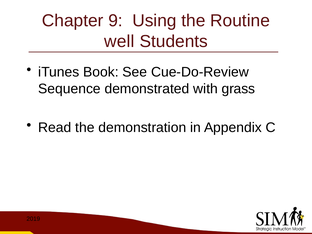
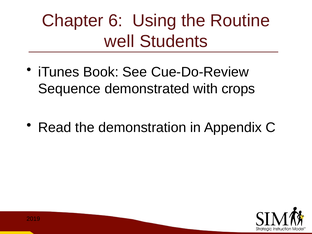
9: 9 -> 6 (116, 21)
grass: grass -> crops (238, 89)
